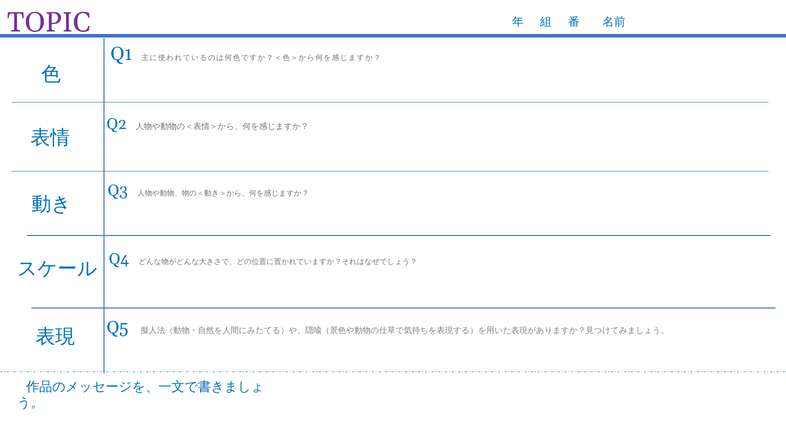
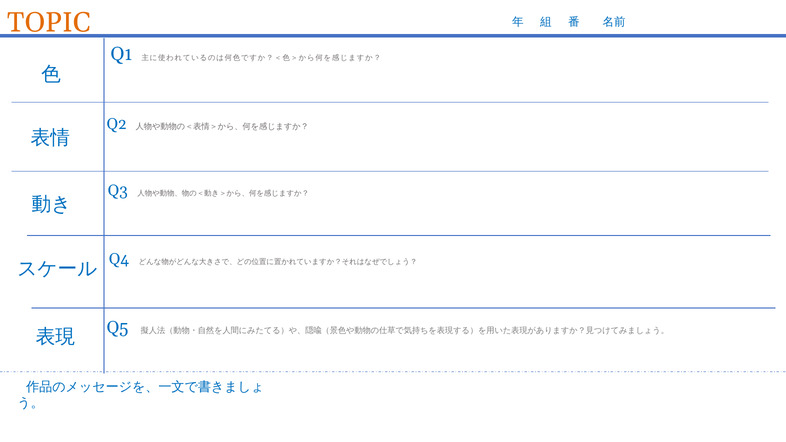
TOPIC colour: purple -> orange (49, 22)
